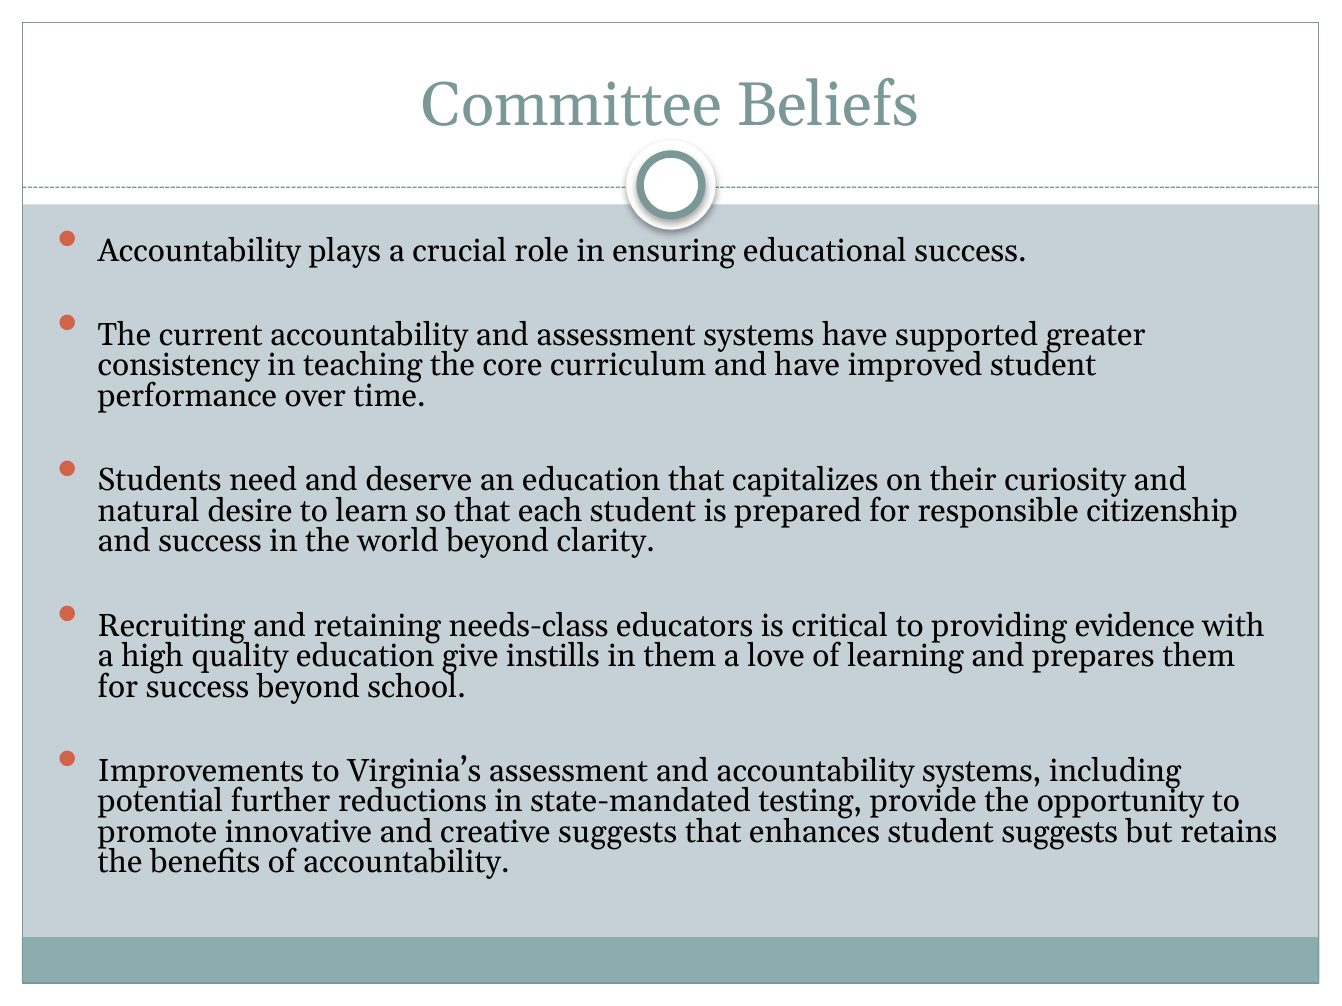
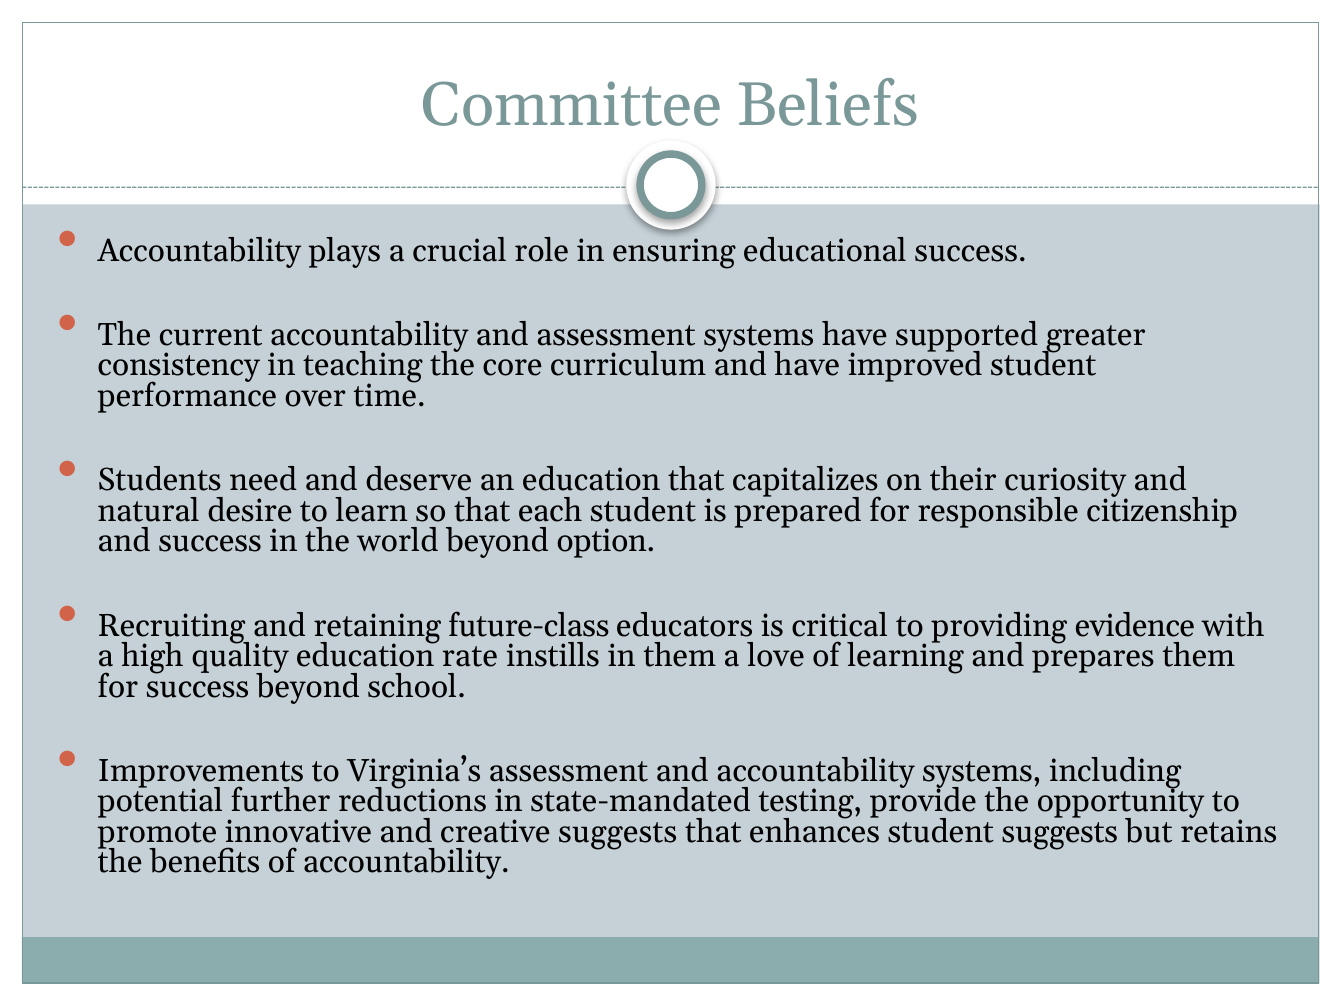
clarity: clarity -> option (606, 542)
needs-class: needs-class -> future-class (529, 626)
give: give -> rate (470, 656)
